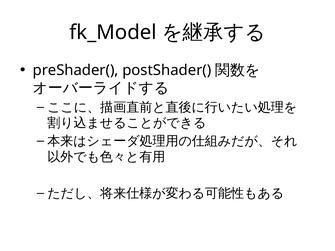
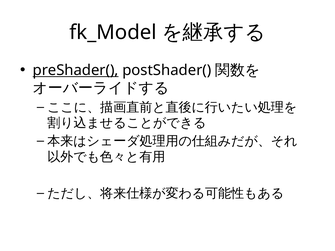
preShader( underline: none -> present (76, 70)
